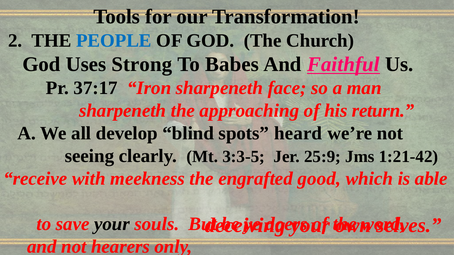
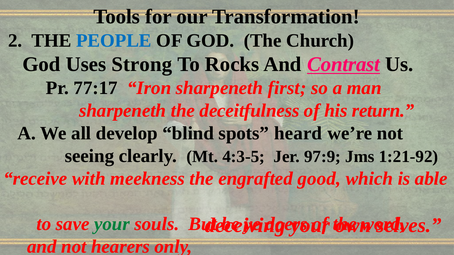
Babes: Babes -> Rocks (232, 64)
Faithful: Faithful -> Contrast (344, 64)
37:17: 37:17 -> 77:17 (96, 88)
face: face -> first (287, 88)
approaching: approaching -> deceitfulness (250, 111)
3:3-5: 3:3-5 -> 4:3-5 (244, 157)
25:9: 25:9 -> 97:9 (323, 157)
1:21-42: 1:21-42 -> 1:21-92 (409, 157)
your colour: black -> green (112, 224)
